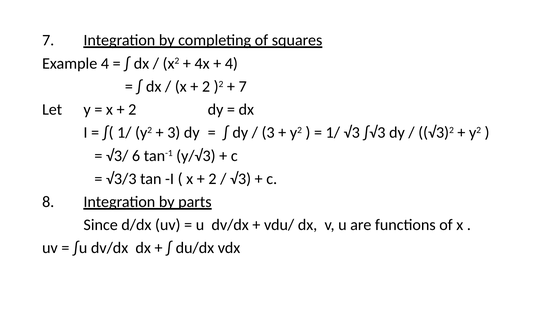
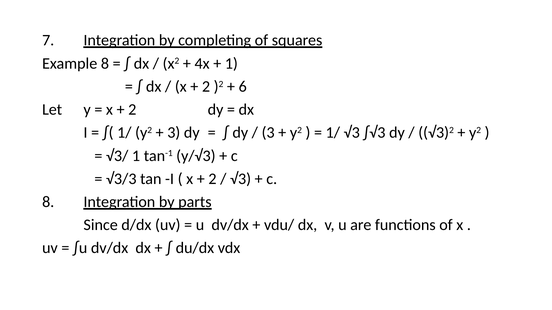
Example 4: 4 -> 8 (105, 64)
4: 4 -> 1 (231, 64)
7: 7 -> 6 (243, 87)
√3/ 6: 6 -> 1 (136, 156)
